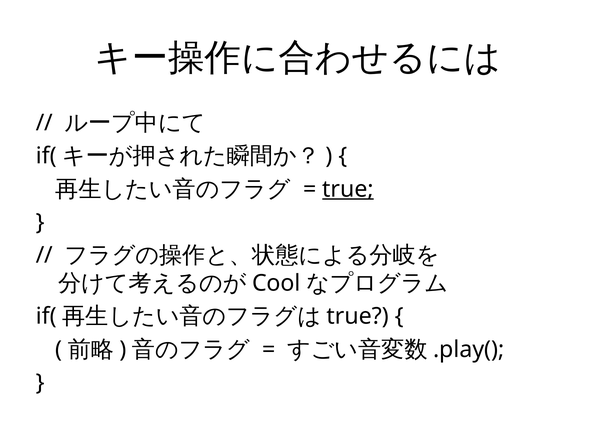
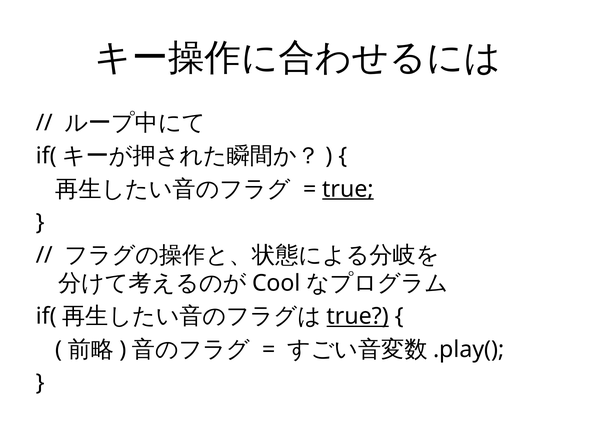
true underline: none -> present (358, 316)
